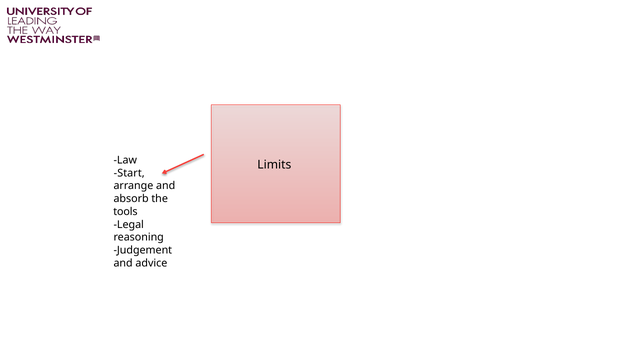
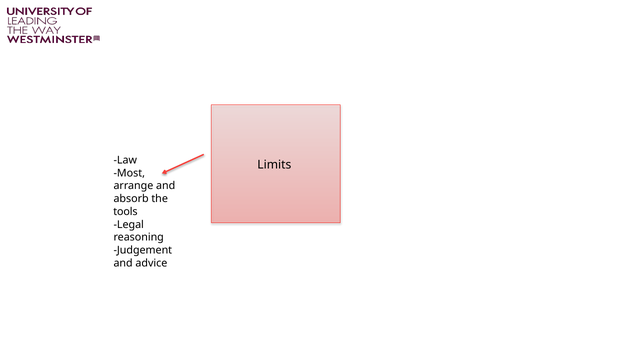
Start: Start -> Most (129, 173)
